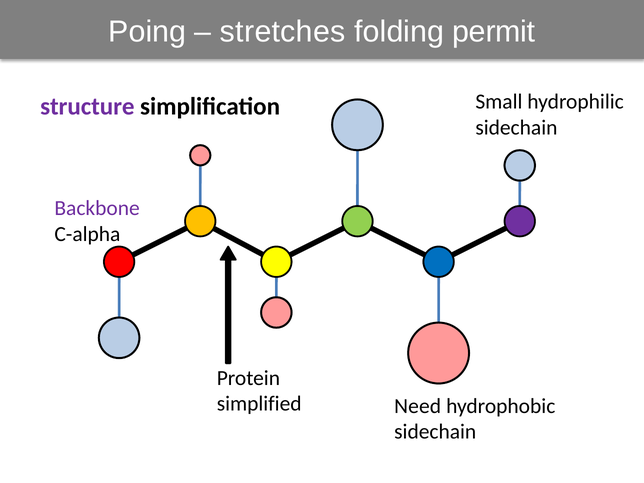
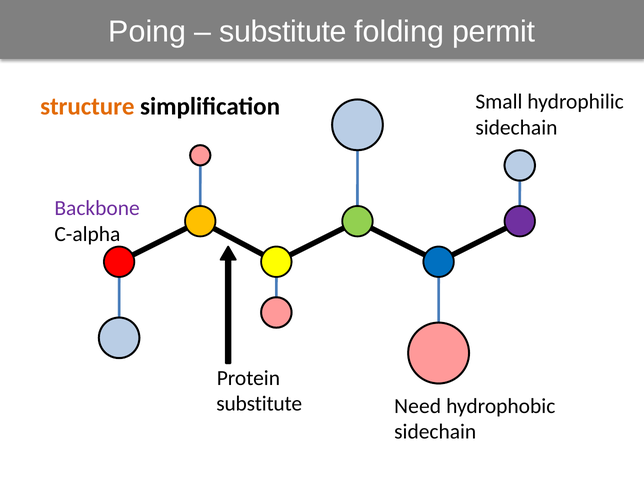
stretches: stretches -> substitute (283, 32)
structure colour: purple -> orange (87, 106)
simplified: simplified -> substitute (259, 404)
